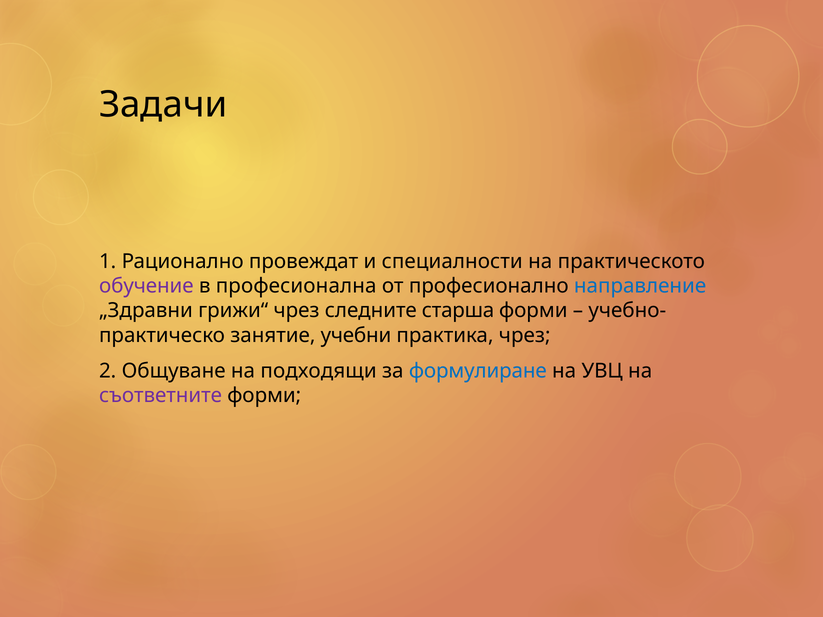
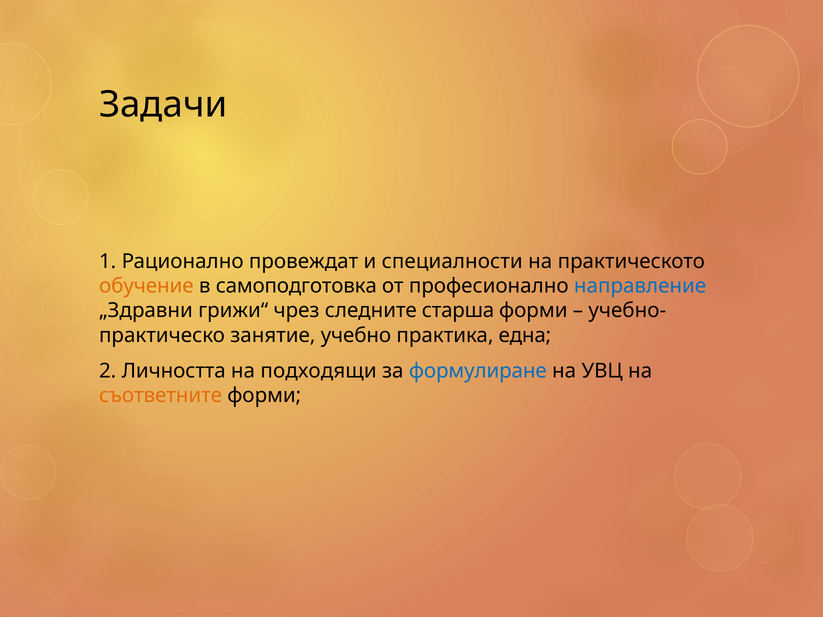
обучение colour: purple -> orange (146, 286)
професионална: професионална -> самоподготовка (296, 286)
учебни: учебни -> учебно (356, 335)
практика чрез: чрез -> една (525, 335)
Общуване: Общуване -> Личността (174, 371)
съответните colour: purple -> orange (161, 396)
